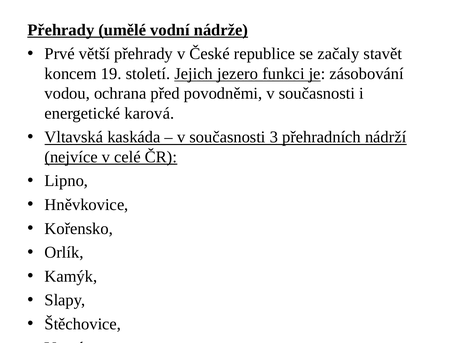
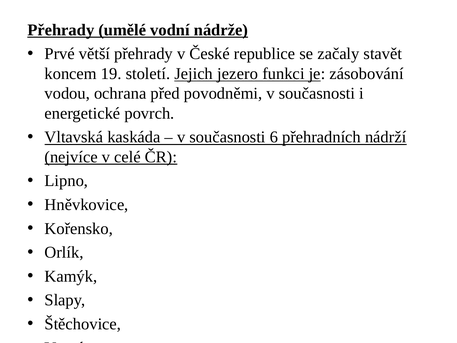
karová: karová -> povrch (149, 113)
3: 3 -> 6 (274, 137)
